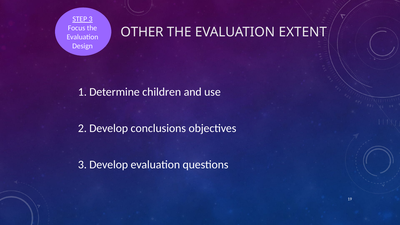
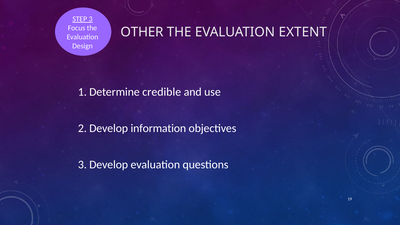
children: children -> credible (162, 92)
conclusions: conclusions -> information (158, 128)
